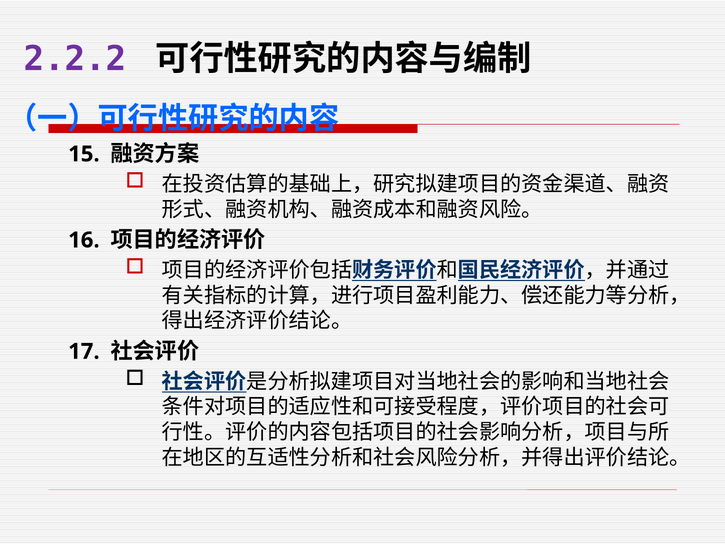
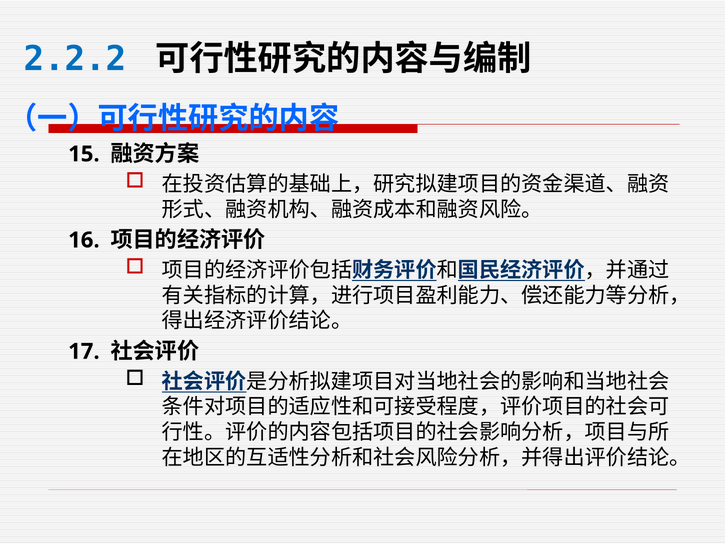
2.2.2 colour: purple -> blue (75, 59)
